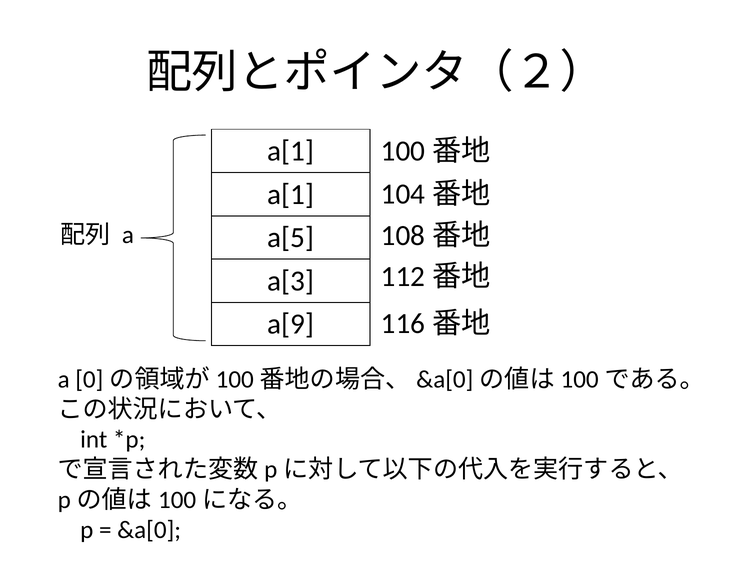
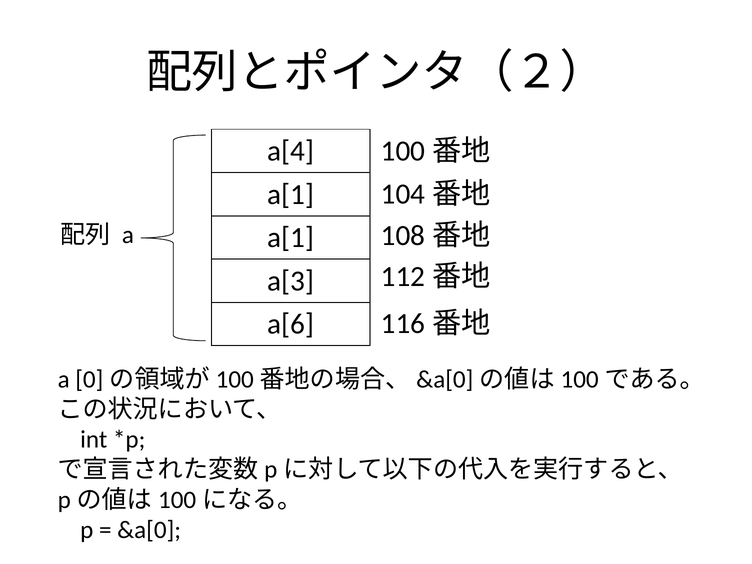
a[1: a[1 -> a[4 (291, 151)
a[5: a[5 -> a[1 (291, 238)
a[9: a[9 -> a[6 (291, 324)
